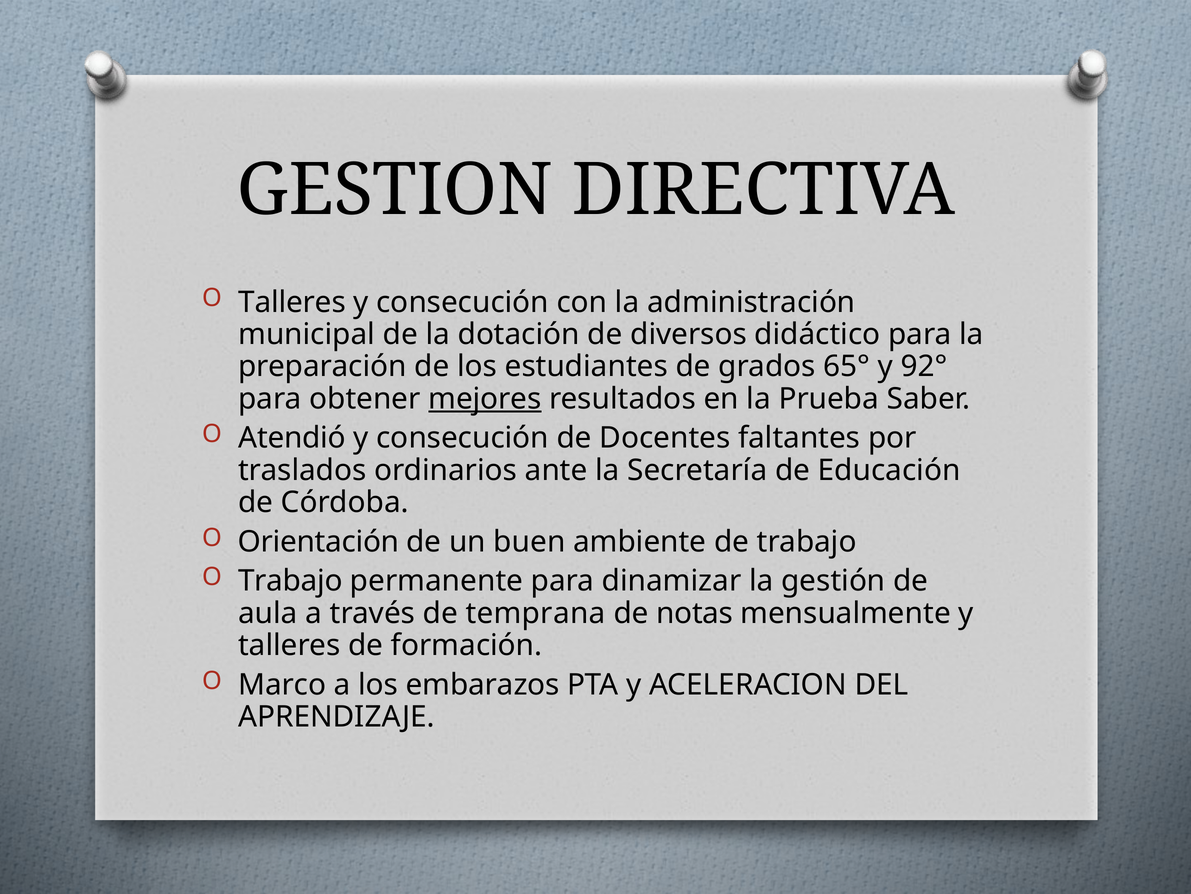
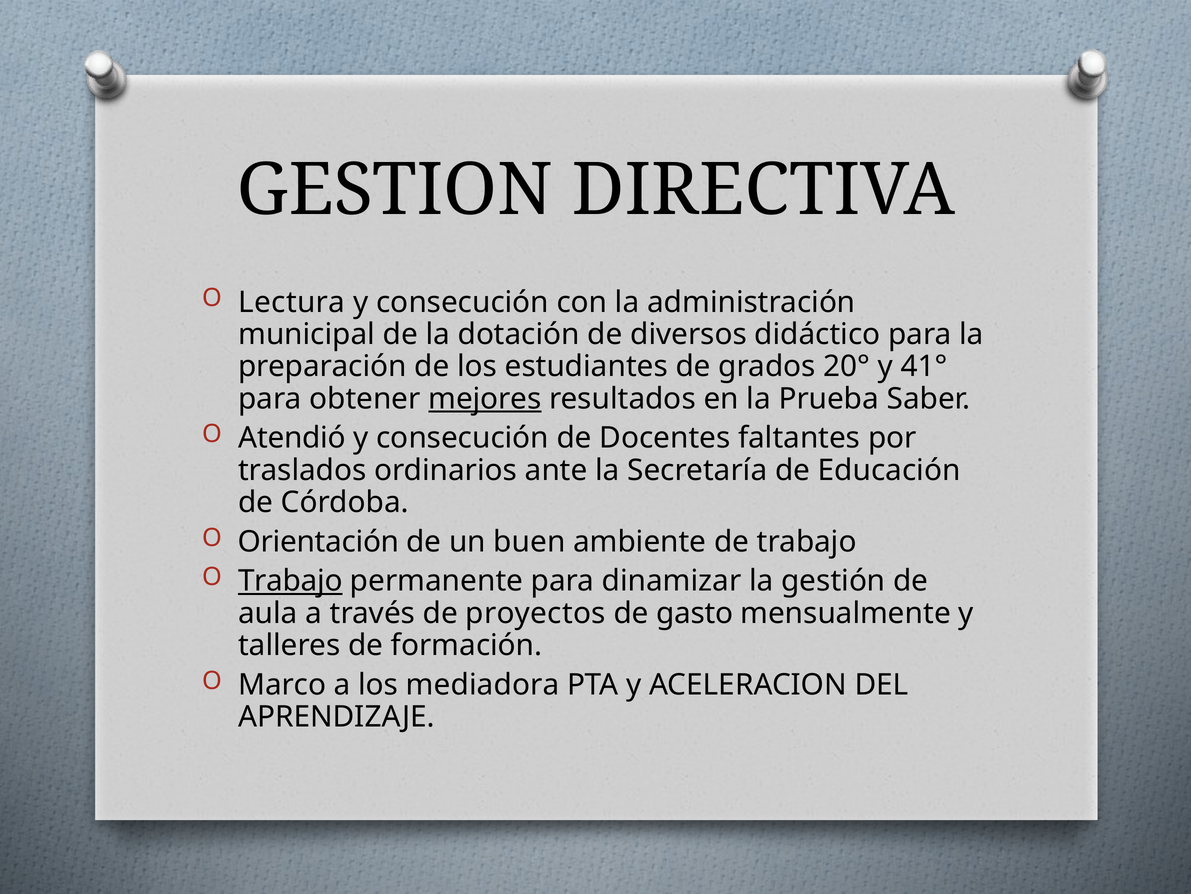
Talleres: Talleres -> Lectura (292, 302)
65°: 65° -> 20° (847, 366)
92°: 92° -> 41° (924, 366)
Trabajo underline: none -> present (290, 581)
temprana: temprana -> proyectos (536, 613)
notas: notas -> gasto (695, 613)
embarazos: embarazos -> mediadora (483, 684)
